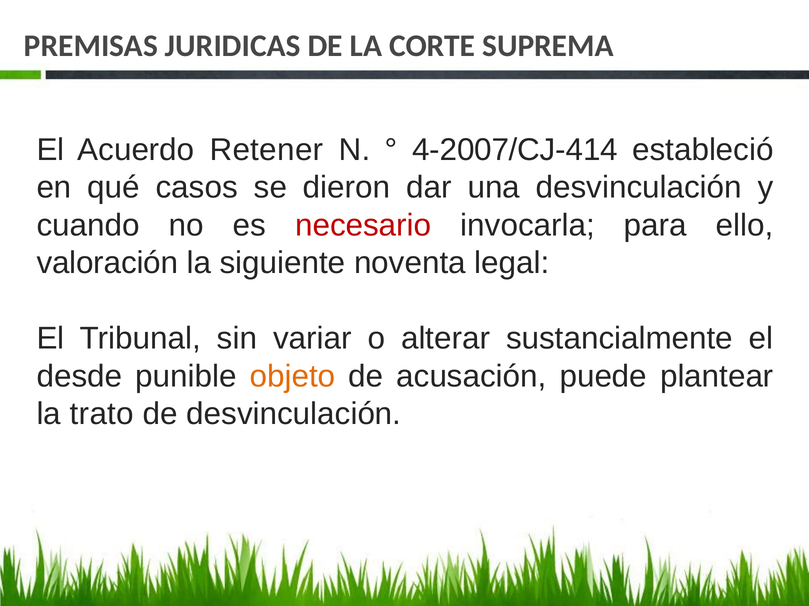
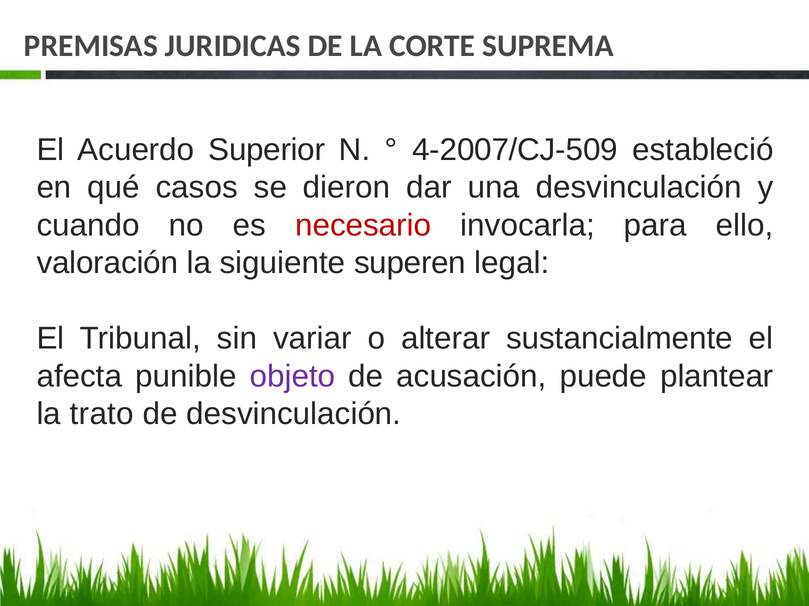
Retener: Retener -> Superior (267, 150)
4-2007/CJ-414: 4-2007/CJ-414 -> 4-2007/CJ-509 (515, 150)
noventa: noventa -> superen (410, 263)
desde: desde -> afecta (79, 377)
objeto colour: orange -> purple (292, 377)
